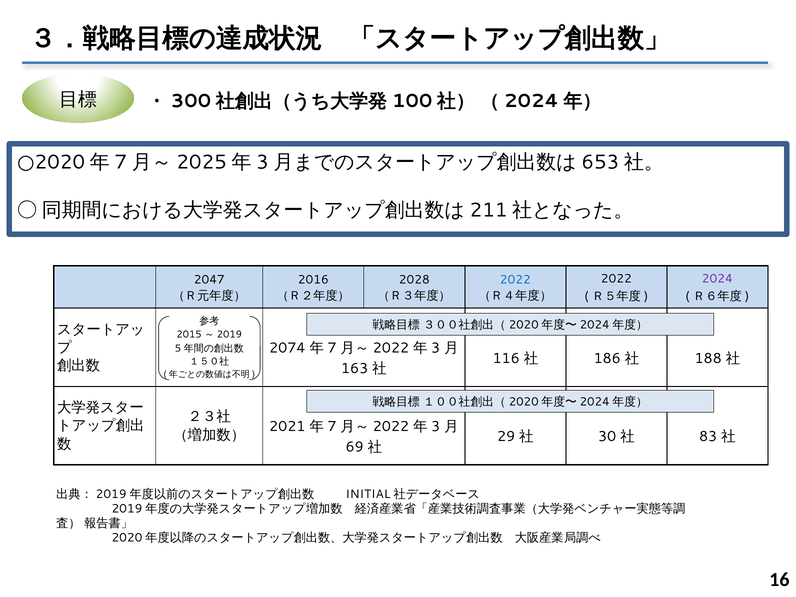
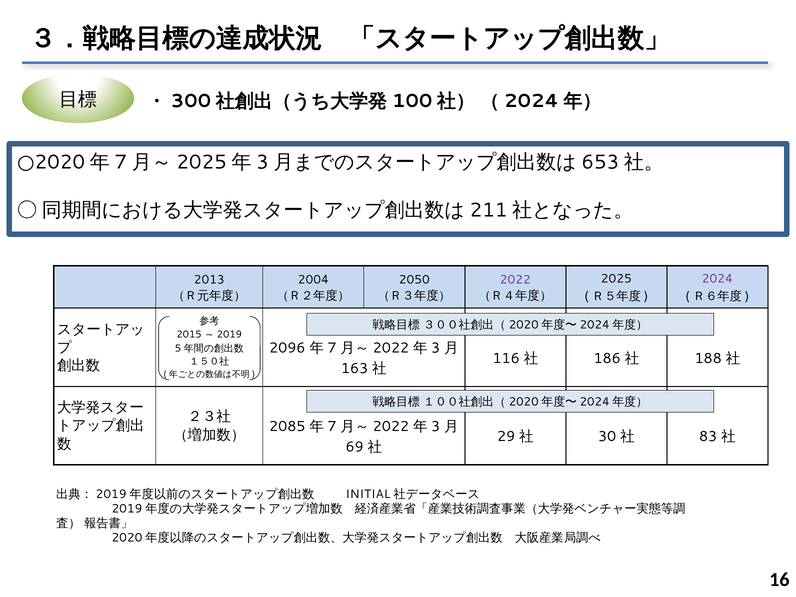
2022: 2022 -> 2025 (616, 279)
2047: 2047 -> 2013 (209, 280)
2016: 2016 -> 2004 (313, 280)
2028: 2028 -> 2050 (414, 280)
2022 colour: blue -> purple (515, 280)
2074: 2074 -> 2096 (287, 348)
2021: 2021 -> 2085 (287, 427)
